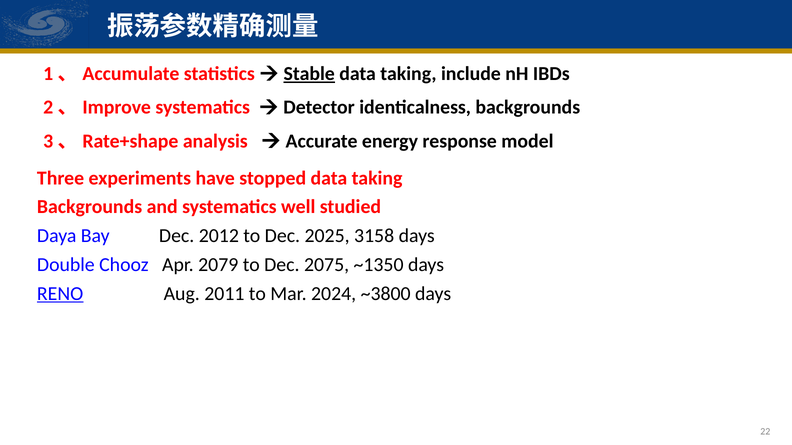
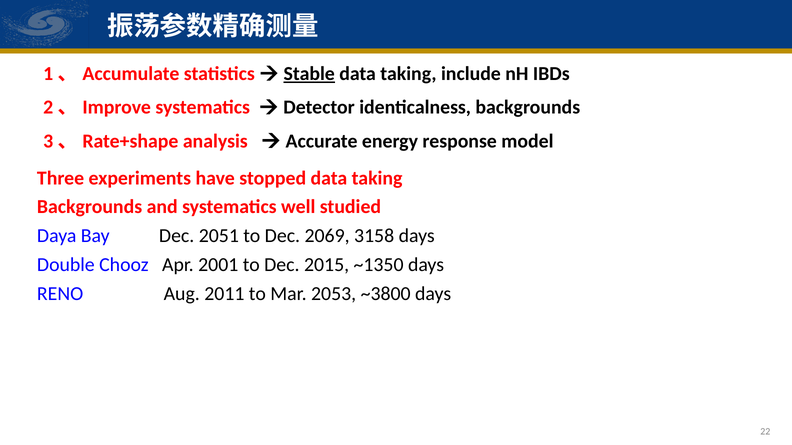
2012: 2012 -> 2051 (219, 236)
2025: 2025 -> 2069 (327, 236)
2079: 2079 -> 2001 (218, 265)
2075: 2075 -> 2015 (327, 265)
RENO underline: present -> none (60, 294)
2024: 2024 -> 2053 (334, 294)
